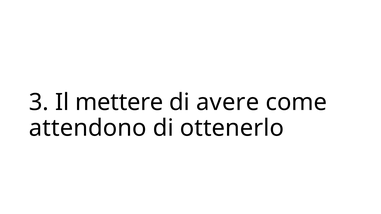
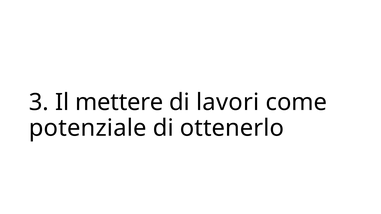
avere: avere -> lavori (228, 102)
attendono: attendono -> potenziale (88, 128)
